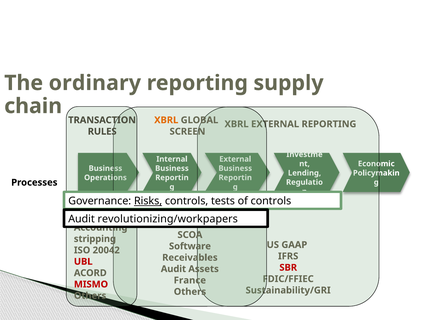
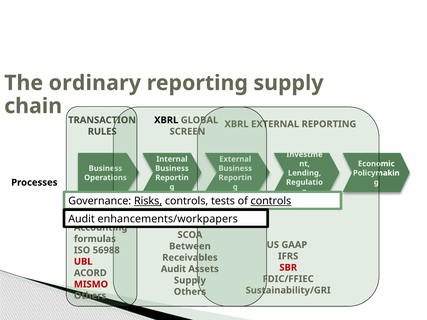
XBRL colour: orange -> black (166, 120)
controls underline: none -> present (271, 201)
revolutionizing/workpapers: revolutionizing/workpapers -> enhancements/workpapers (168, 219)
stripping: stripping -> formulas (95, 239)
Software: Software -> Between (190, 246)
20042: 20042 -> 56988 (106, 250)
France: France -> Supply (190, 281)
